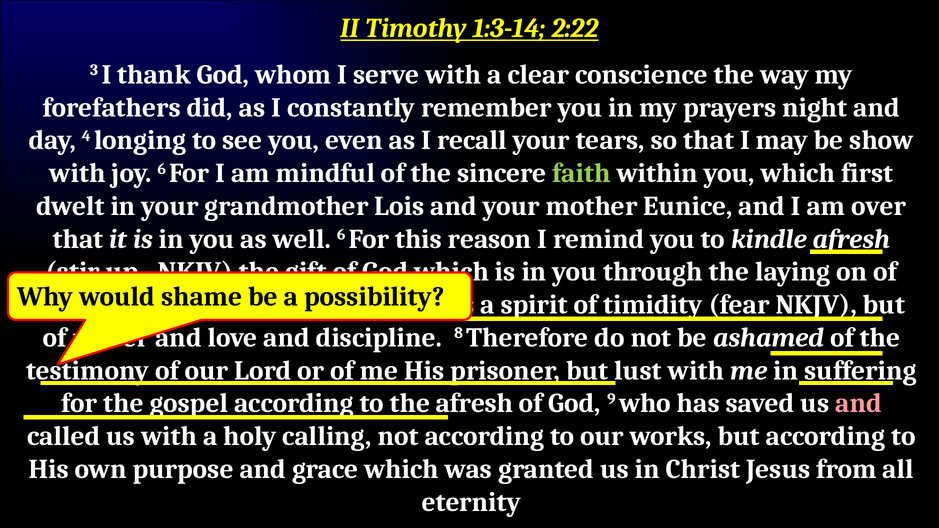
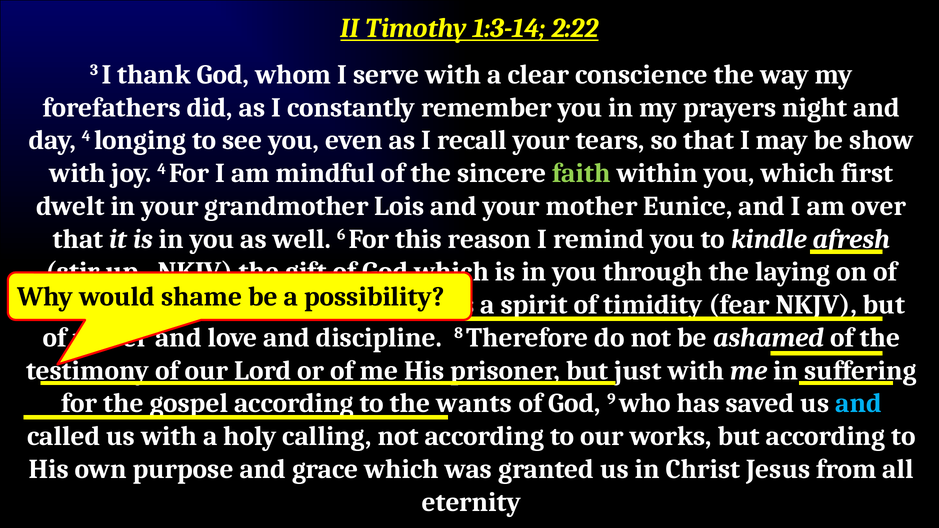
joy 6: 6 -> 4 (162, 169)
lust: lust -> just (638, 371)
afresh: afresh -> wants (474, 404)
and colour: pink -> light blue (858, 404)
